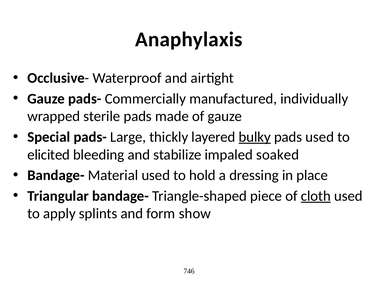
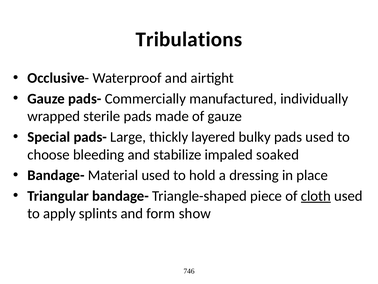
Anaphylaxis: Anaphylaxis -> Tribulations (189, 39)
bulky underline: present -> none (255, 137)
elicited: elicited -> choose (49, 154)
